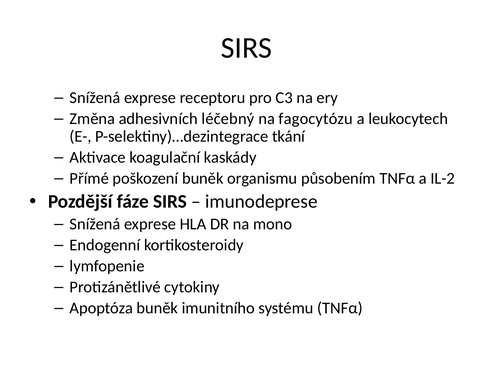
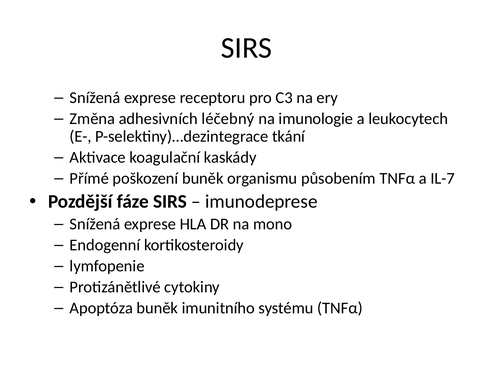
fagocytózu: fagocytózu -> imunologie (316, 119)
IL-2: IL-2 -> IL-7 (443, 178)
